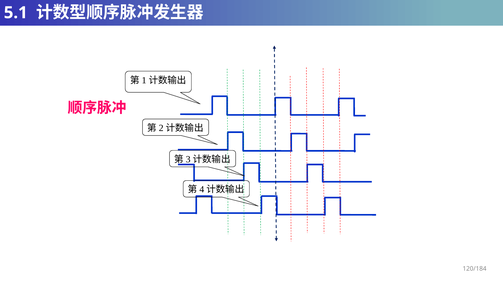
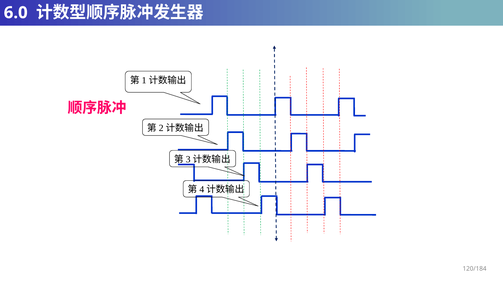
5.1: 5.1 -> 6.0 (16, 13)
